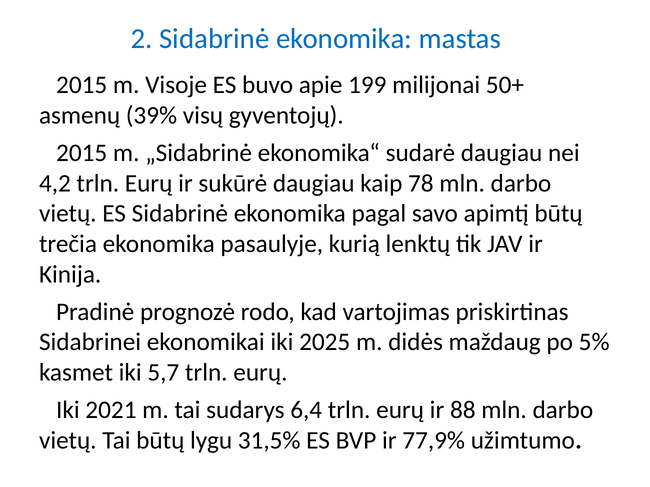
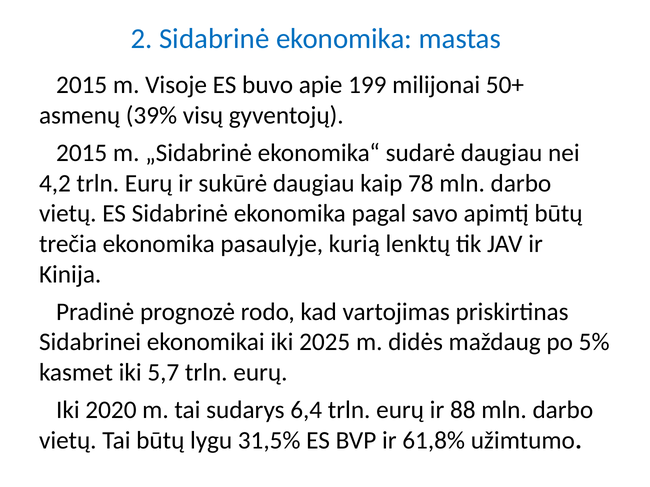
2021: 2021 -> 2020 (111, 410)
77,9%: 77,9% -> 61,8% (434, 441)
